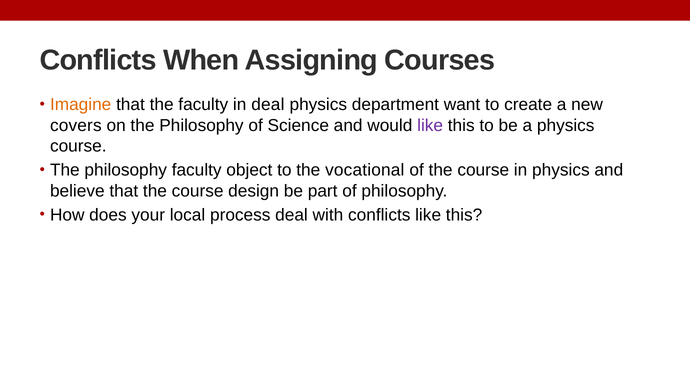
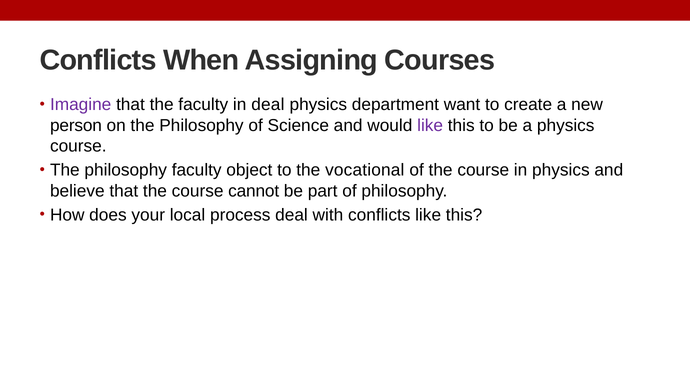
Imagine colour: orange -> purple (81, 105)
covers: covers -> person (76, 125)
design: design -> cannot (254, 191)
